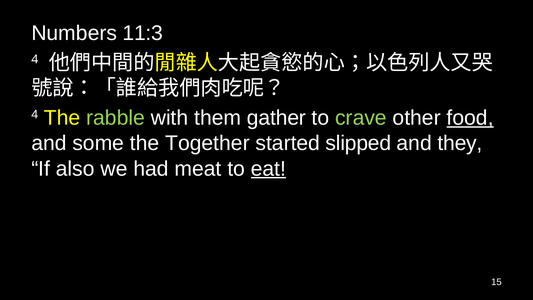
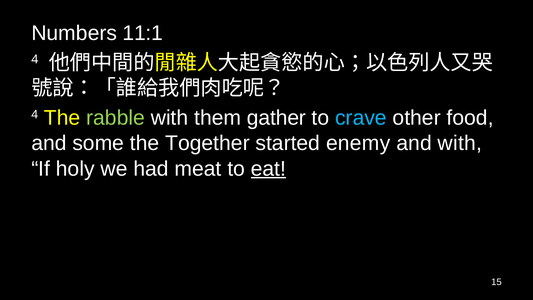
11:3: 11:3 -> 11:1 (143, 33)
crave colour: light green -> light blue (361, 118)
food underline: present -> none (470, 118)
slipped: slipped -> enemy (358, 143)
and they: they -> with (460, 143)
also: also -> holy (75, 169)
